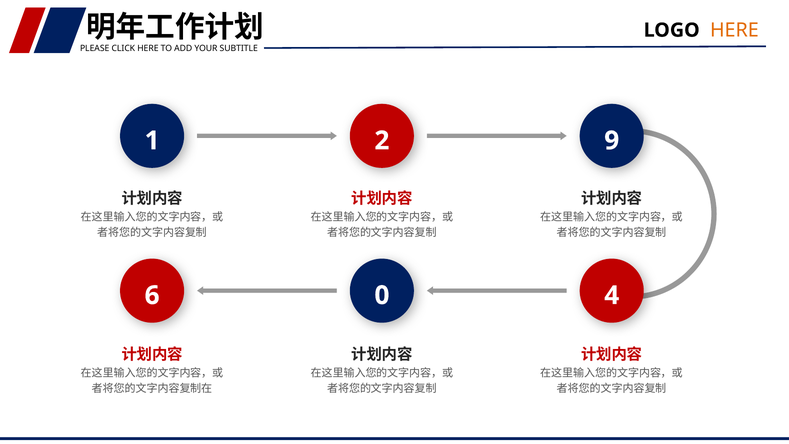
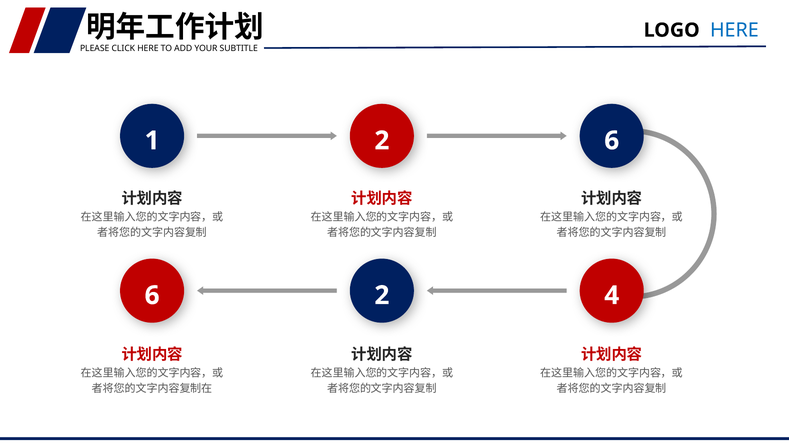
HERE colour: orange -> blue (734, 30)
2 9: 9 -> 6 (612, 141)
6 0: 0 -> 2 (382, 295)
